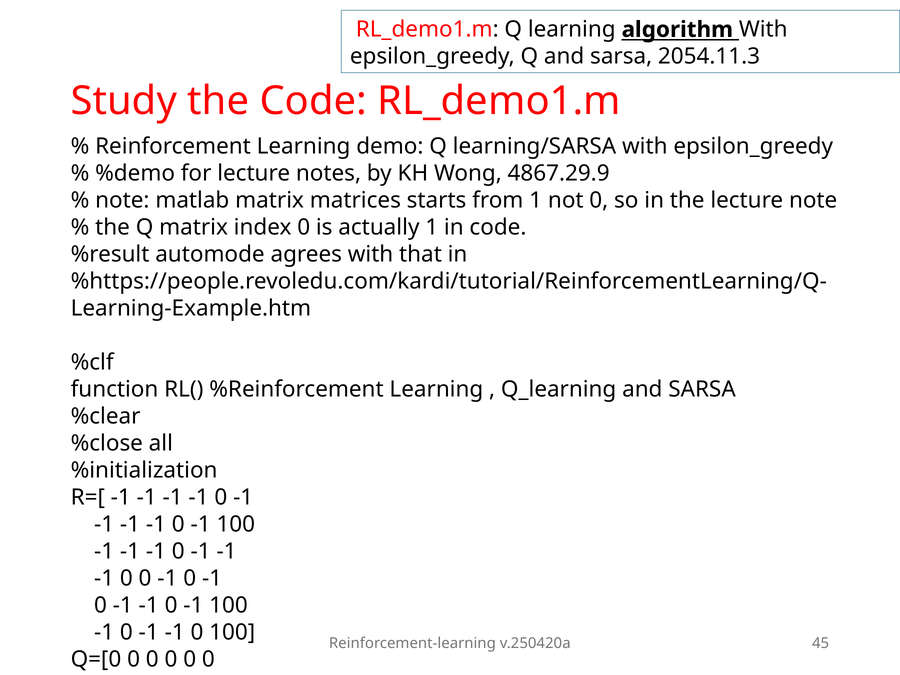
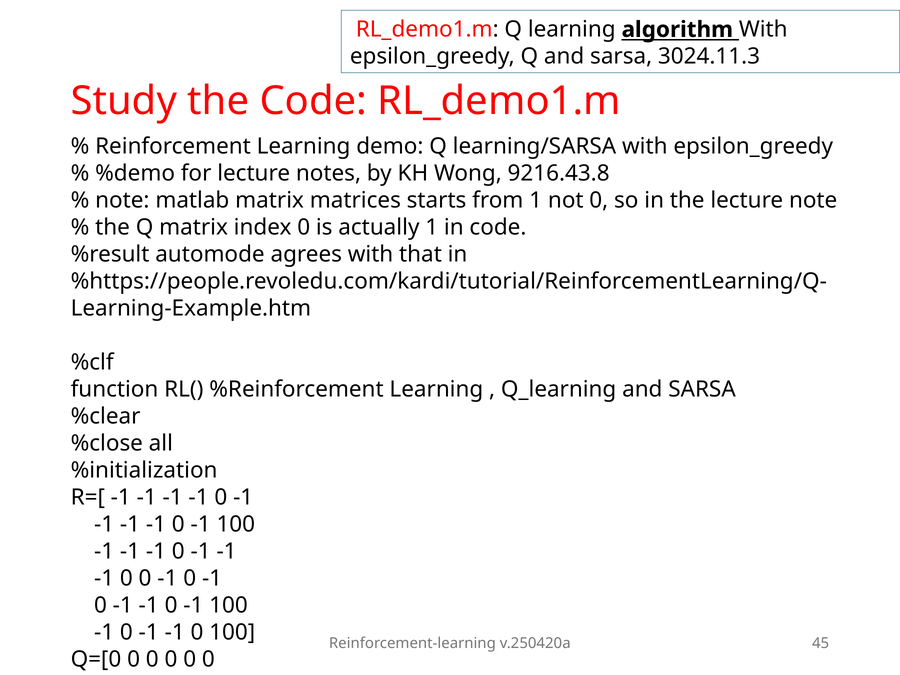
2054.11.3: 2054.11.3 -> 3024.11.3 (709, 57)
4867.29.9: 4867.29.9 -> 9216.43.8 (559, 173)
